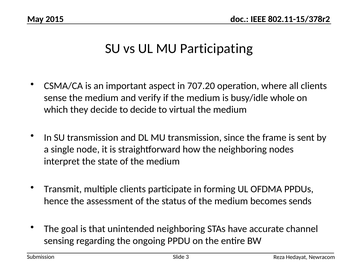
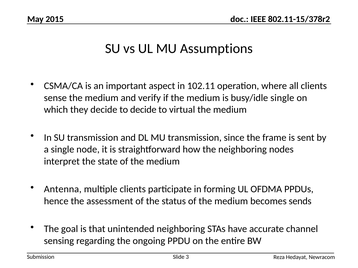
Participating: Participating -> Assumptions (216, 49)
707.20: 707.20 -> 102.11 (201, 86)
busy/idle whole: whole -> single (282, 98)
Transmit: Transmit -> Antenna (63, 189)
